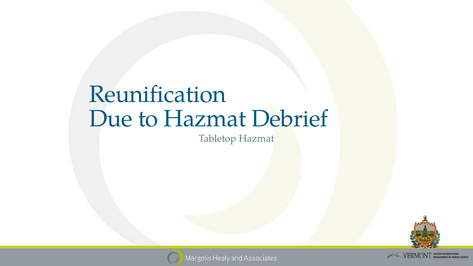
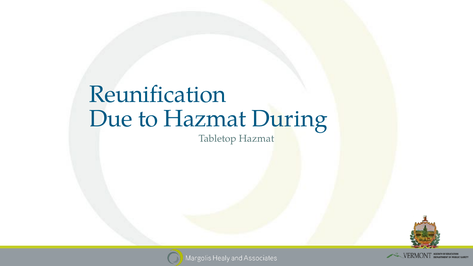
Debrief: Debrief -> During (290, 119)
